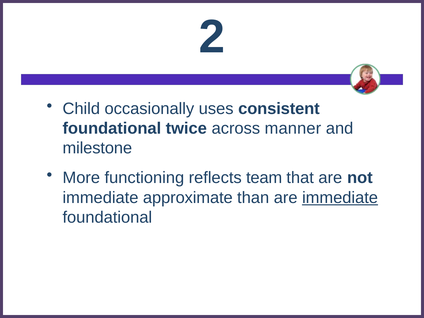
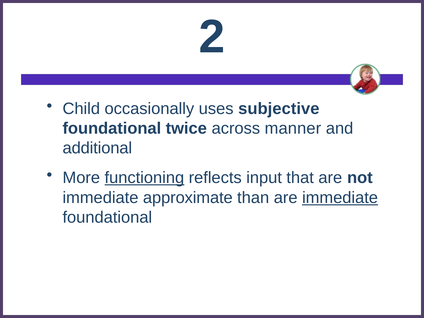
consistent: consistent -> subjective (279, 109)
milestone: milestone -> additional (97, 148)
functioning underline: none -> present (144, 178)
team: team -> input (264, 178)
